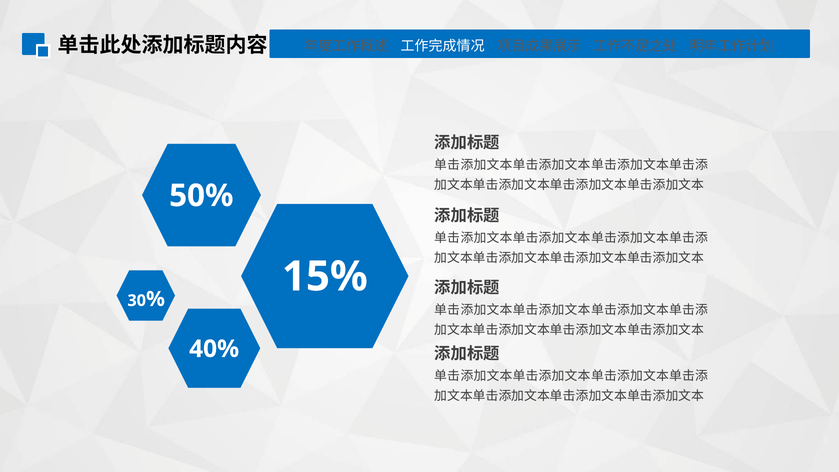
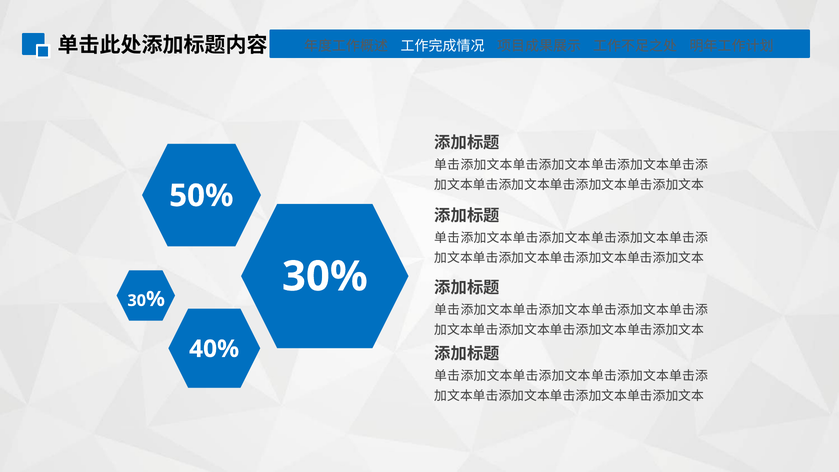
15%: 15% -> 30% (325, 277)
